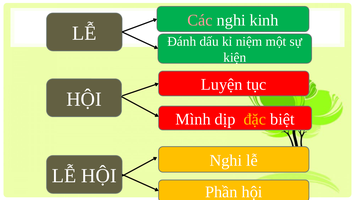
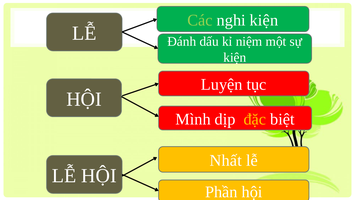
Các colour: pink -> light green (200, 20)
nghi kinh: kinh -> kiện (264, 20)
Nghi: Nghi -> Nhất (226, 160)
